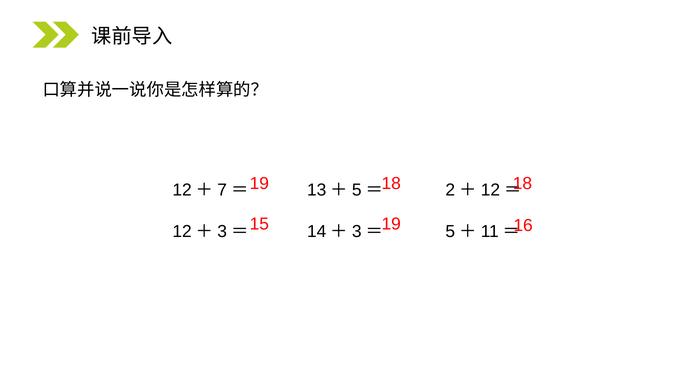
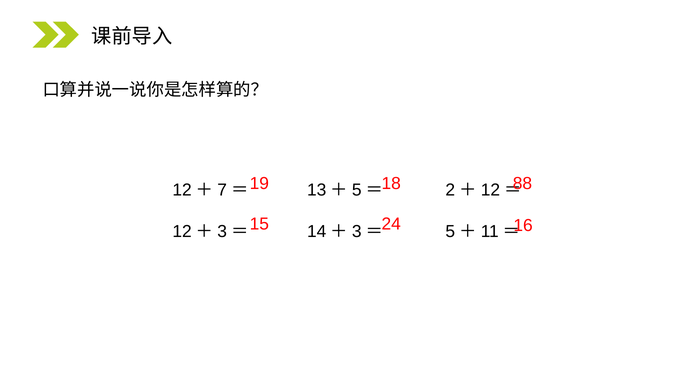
18 18: 18 -> 88 (522, 184)
15 19: 19 -> 24 (391, 224)
